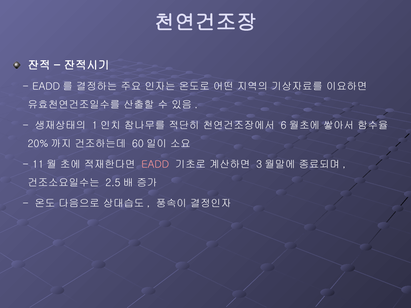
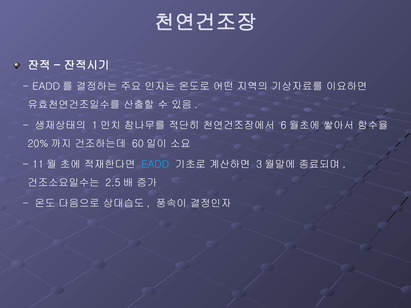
EADD colour: pink -> light blue (155, 165)
